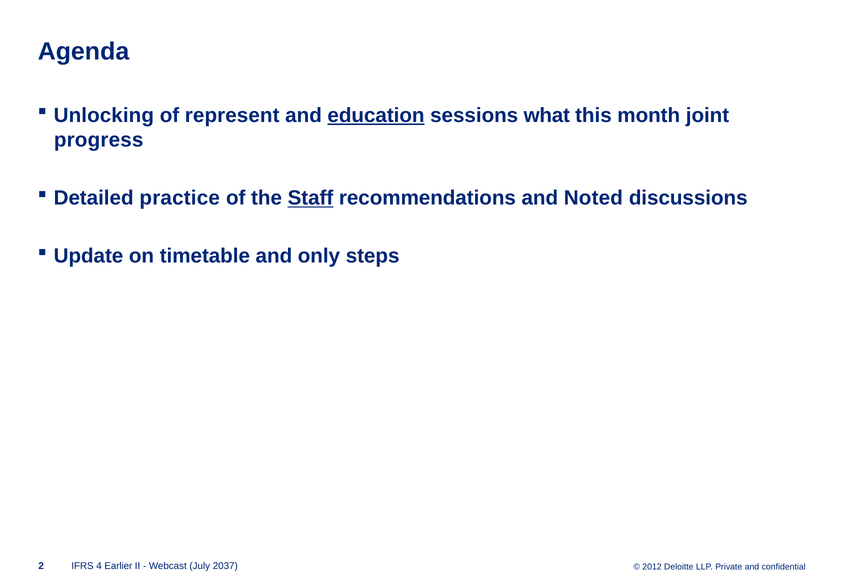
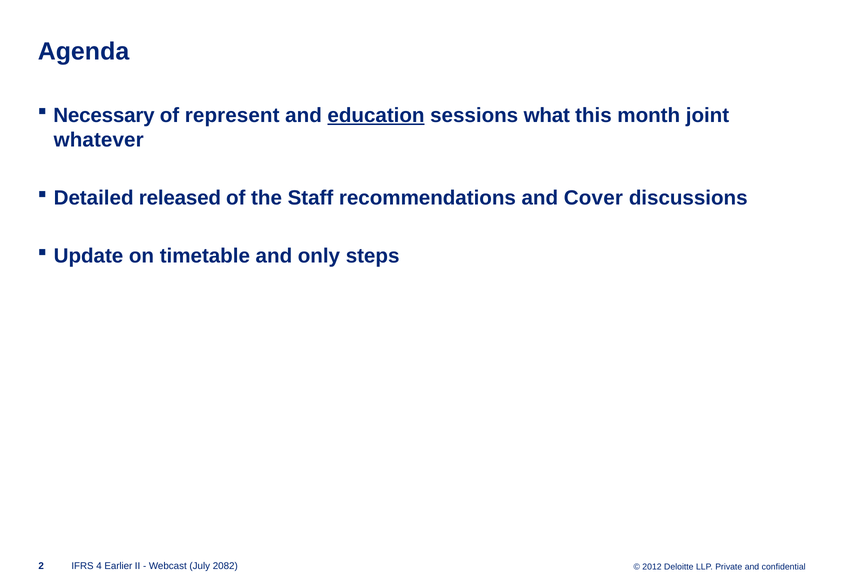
Unlocking: Unlocking -> Necessary (104, 115)
progress: progress -> whatever (99, 140)
practice: practice -> released (180, 198)
Staff underline: present -> none (310, 198)
Noted: Noted -> Cover (593, 198)
2037: 2037 -> 2082 (225, 567)
